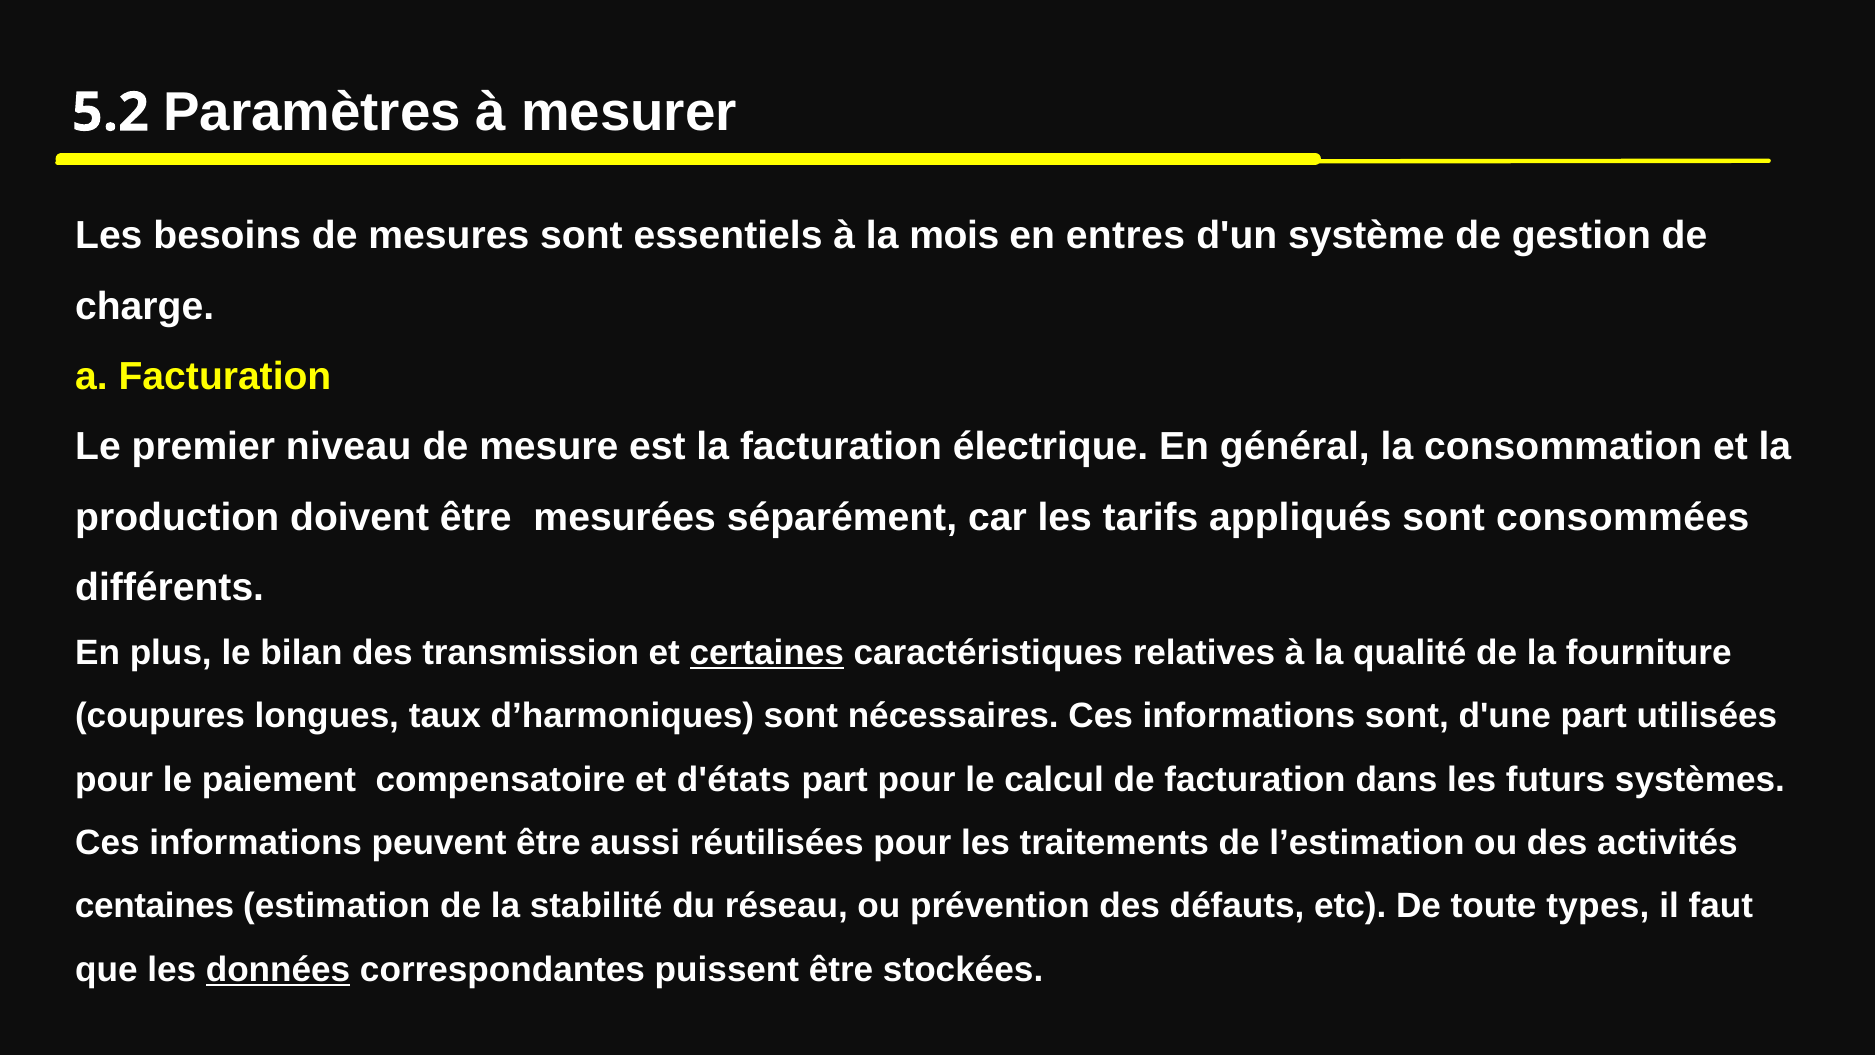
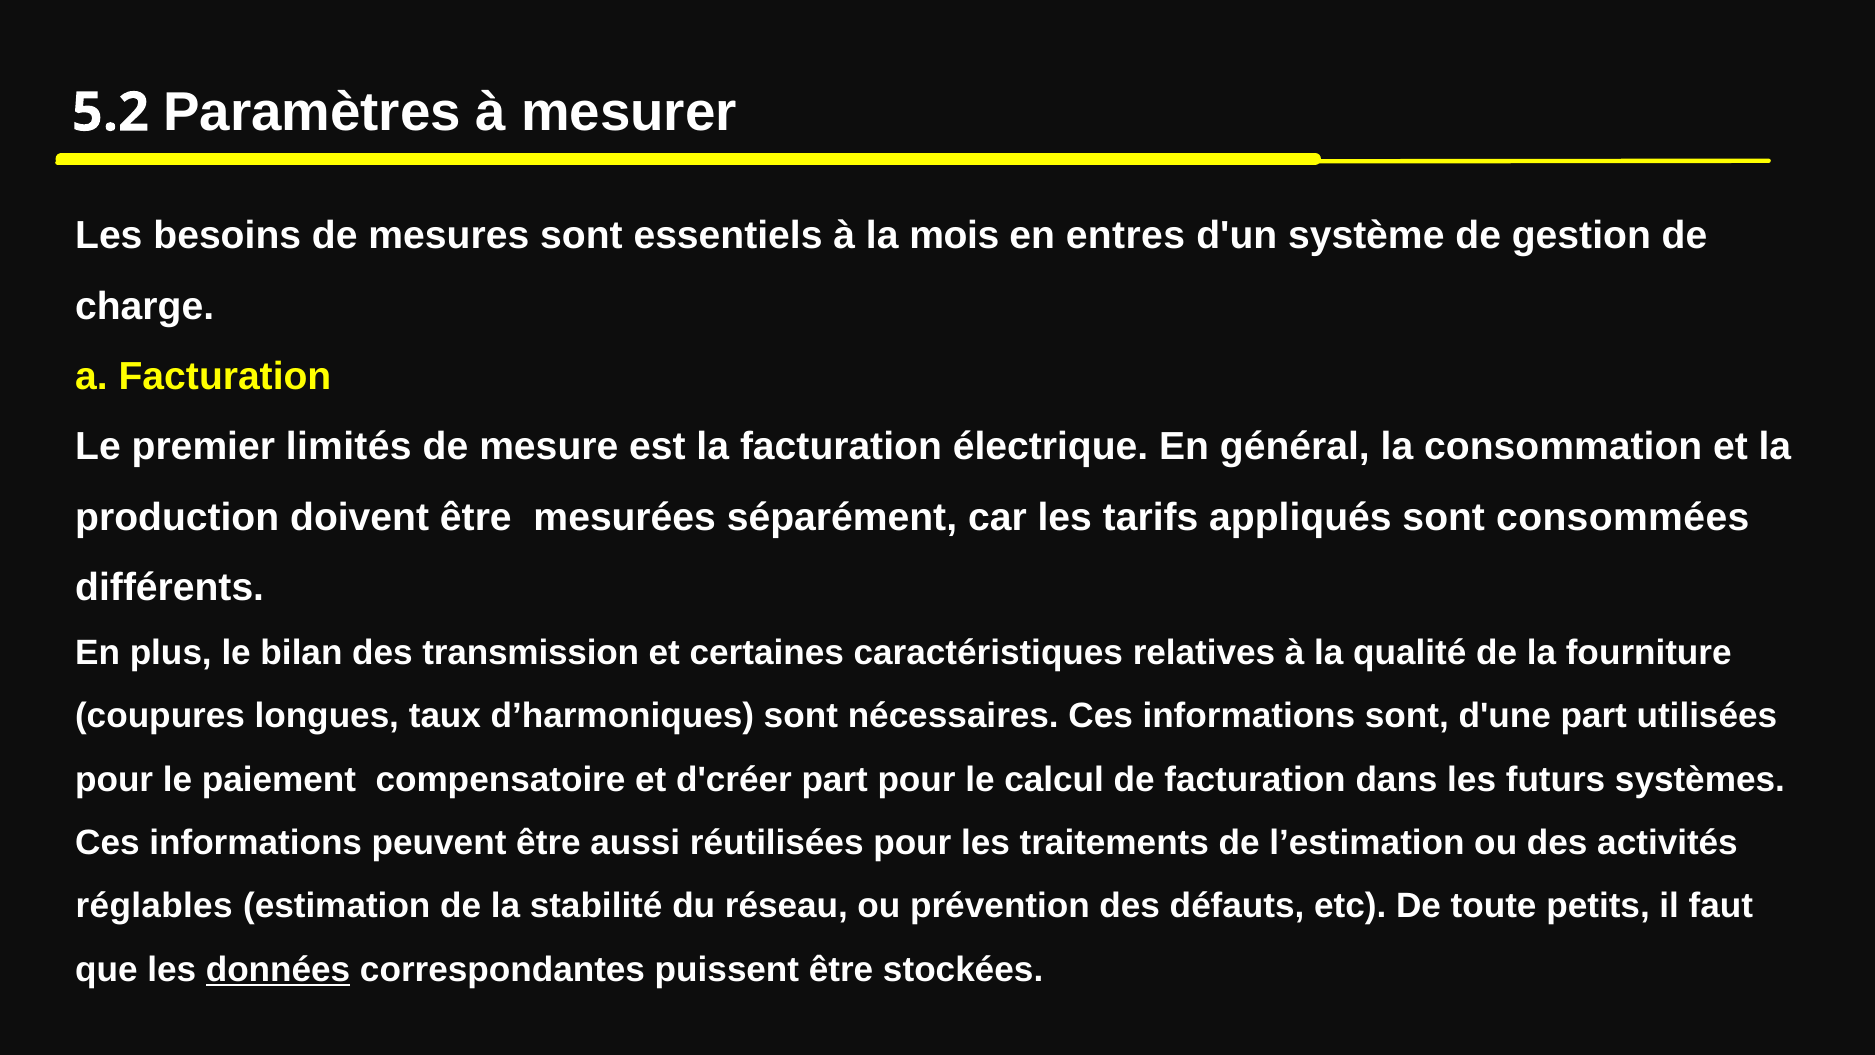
niveau: niveau -> limités (349, 447)
certaines underline: present -> none (767, 653)
d'états: d'états -> d'créer (734, 779)
centaines: centaines -> réglables (154, 906)
types: types -> petits (1598, 906)
